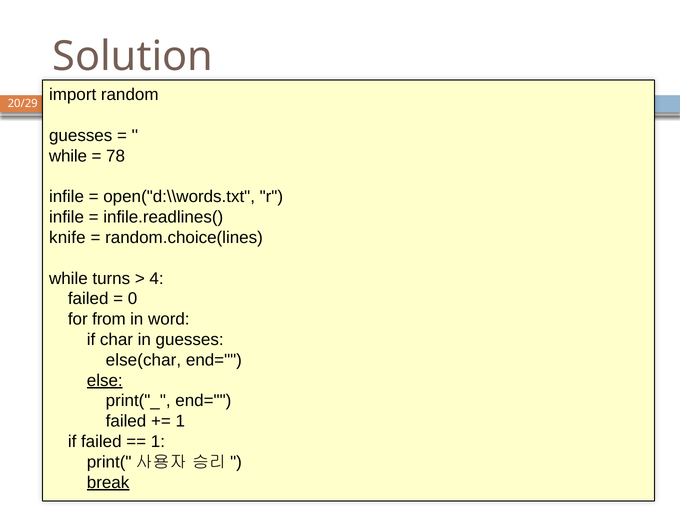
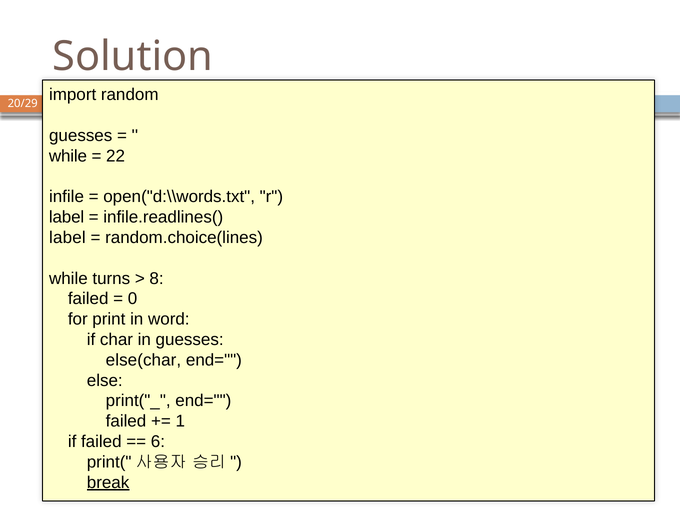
78: 78 -> 22 (116, 156)
infile: infile -> label (67, 217)
knife: knife -> label (67, 238)
4: 4 -> 8 (157, 278)
from: from -> print (109, 319)
else underline: present -> none (105, 380)
1: 1 -> 6 (158, 442)
